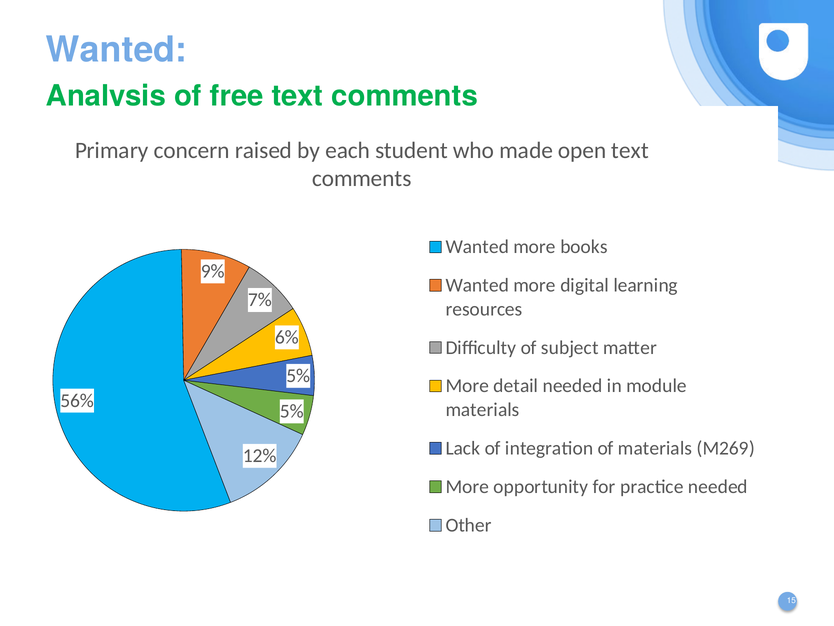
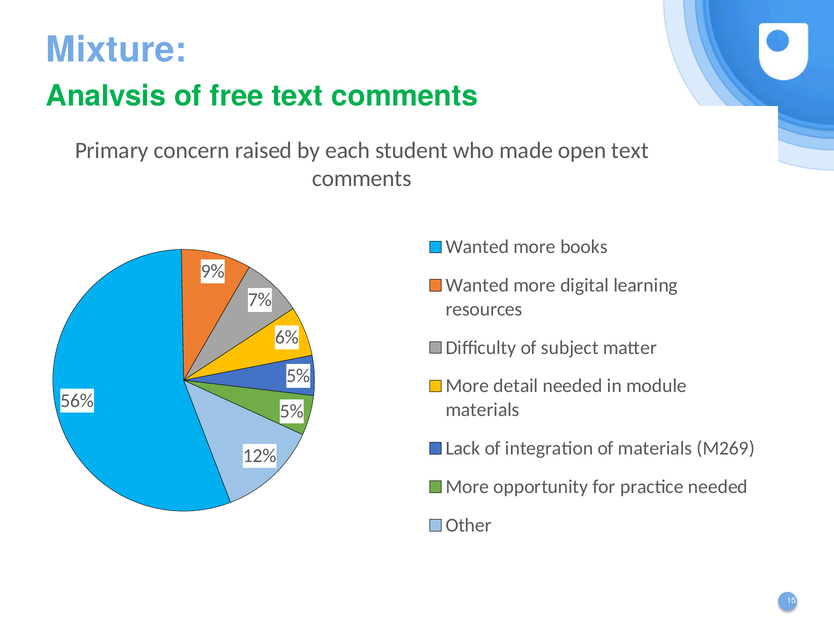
Wanted: Wanted -> Mixture (116, 50)
